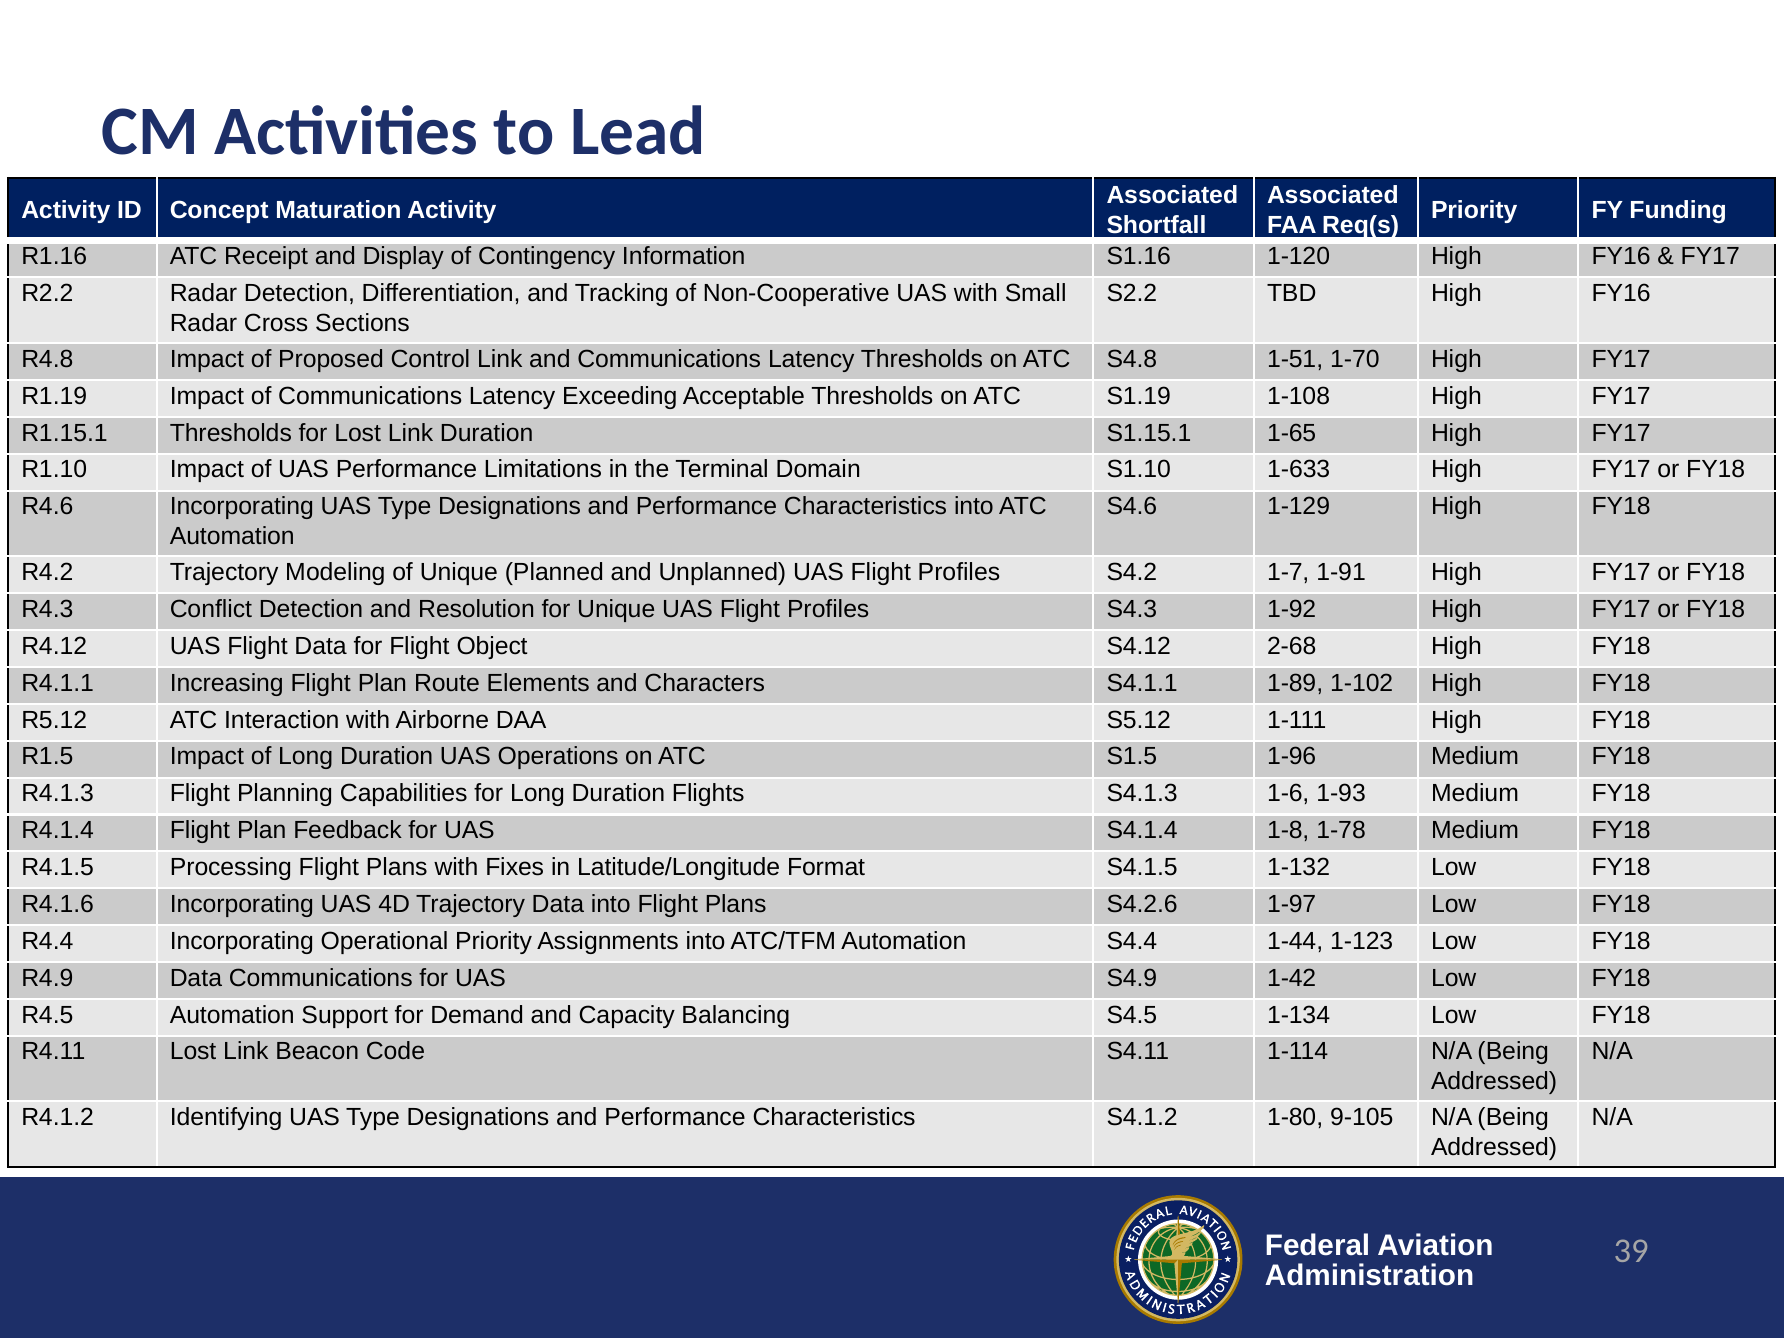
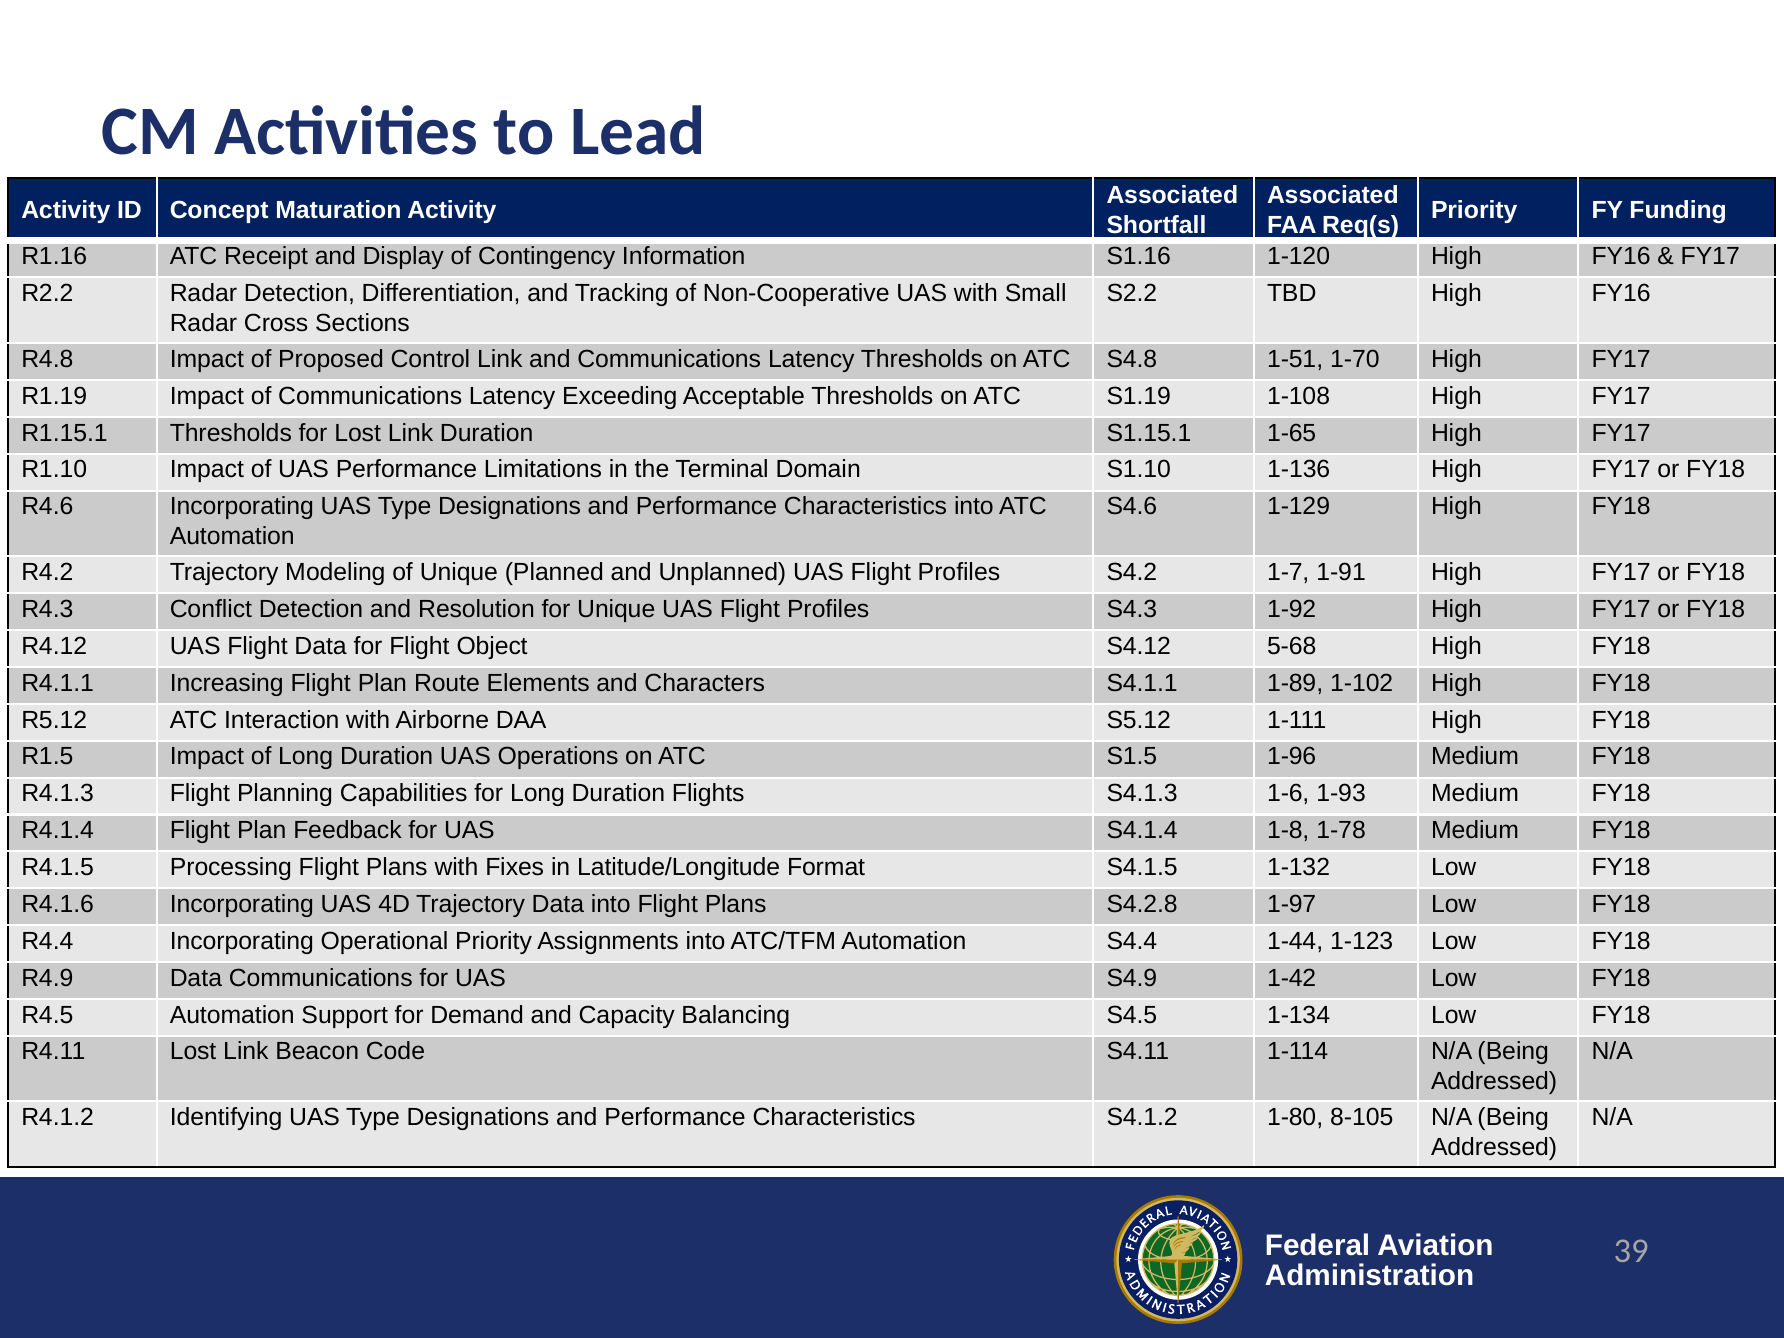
1-633: 1-633 -> 1-136 (1299, 470)
2-68: 2-68 -> 5-68 (1292, 646)
S4.2.6: S4.2.6 -> S4.2.8 (1142, 904)
9-105: 9-105 -> 8-105 (1362, 1117)
